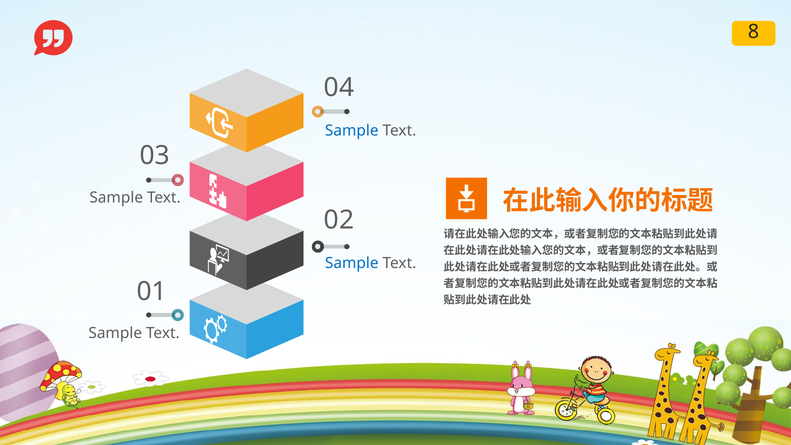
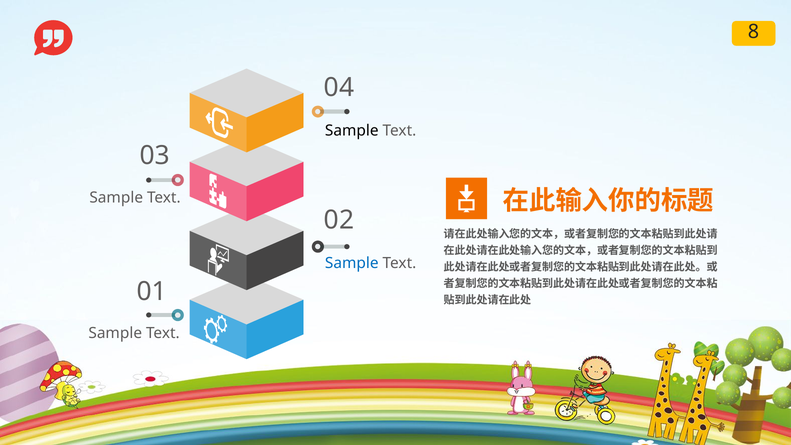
Sample colour: blue -> black (352, 131)
